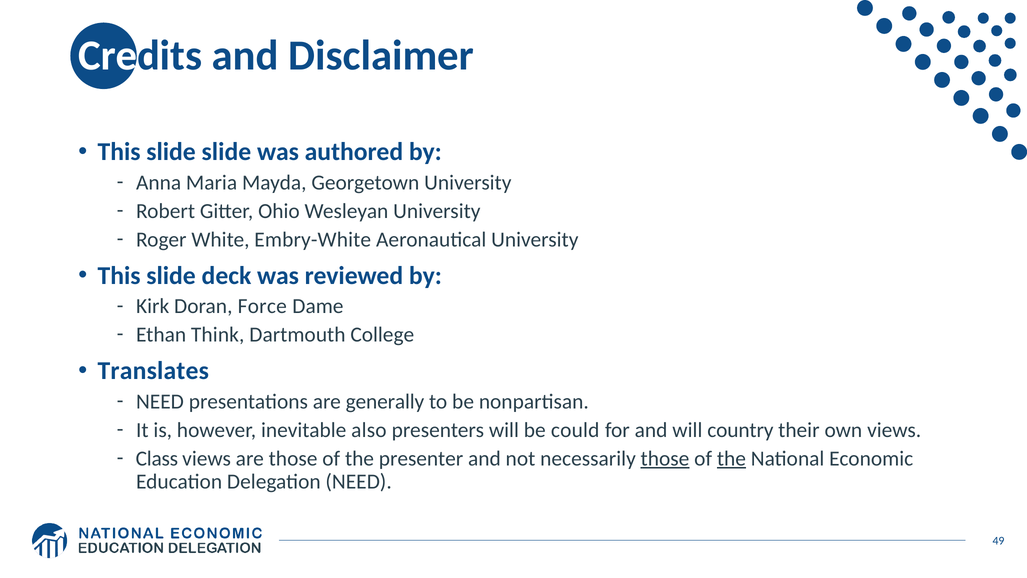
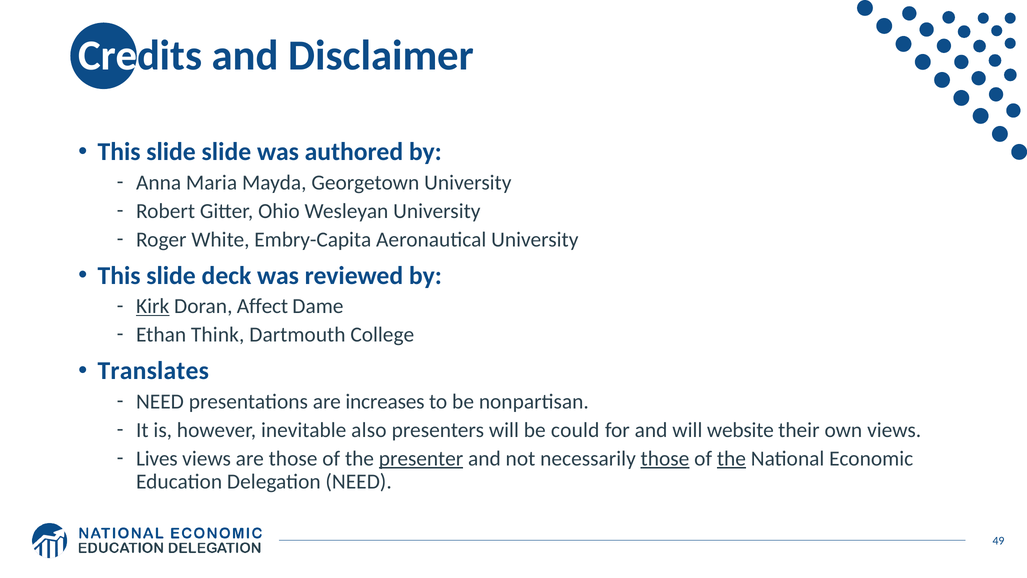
Embry-White: Embry-White -> Embry-Capita (313, 239)
Kirk underline: none -> present (153, 306)
Force: Force -> Affect (262, 306)
generally: generally -> increases (385, 401)
country: country -> website (740, 430)
Class: Class -> Lives (157, 458)
presenter underline: none -> present (421, 458)
